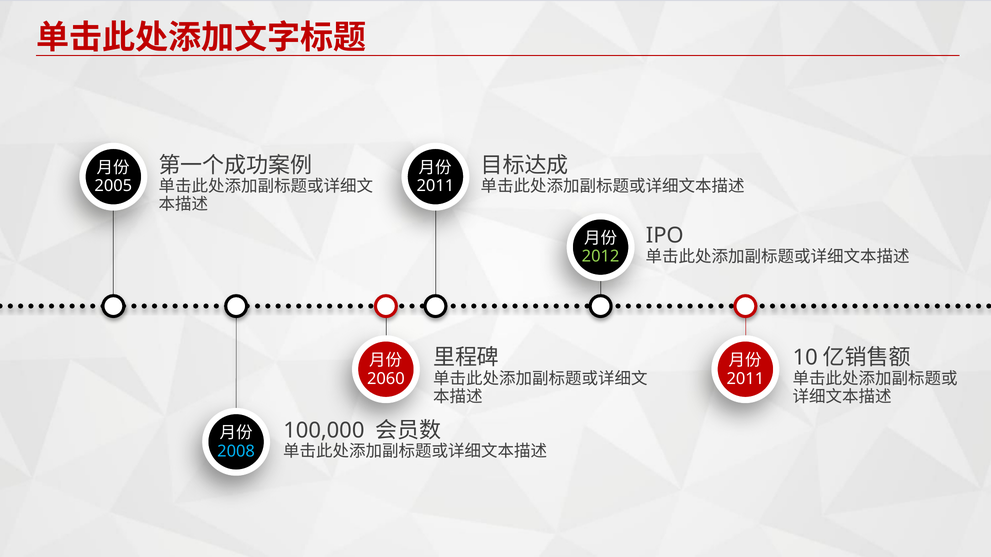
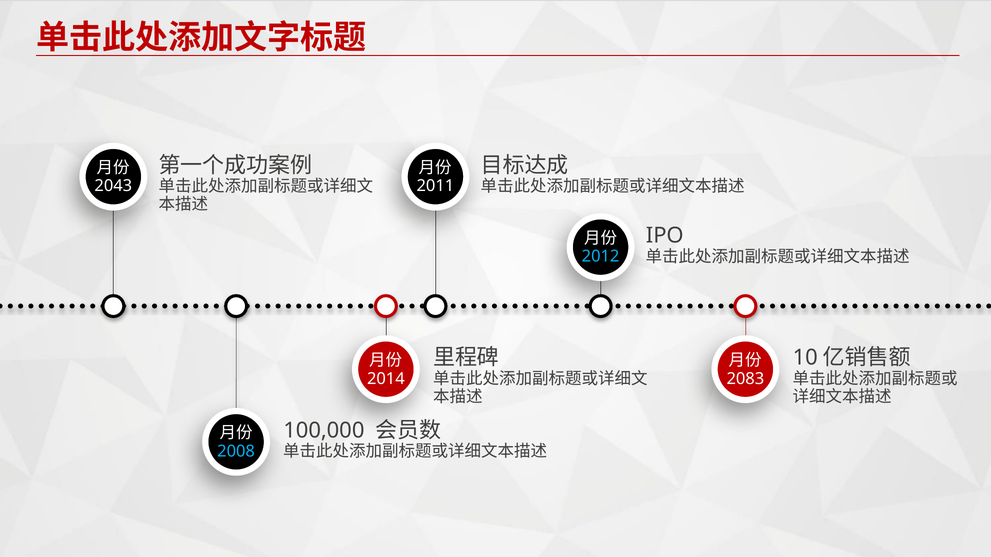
2005: 2005 -> 2043 (113, 186)
2012 colour: light green -> light blue (601, 257)
2060: 2060 -> 2014 (386, 379)
2011: 2011 -> 2083 (745, 379)
